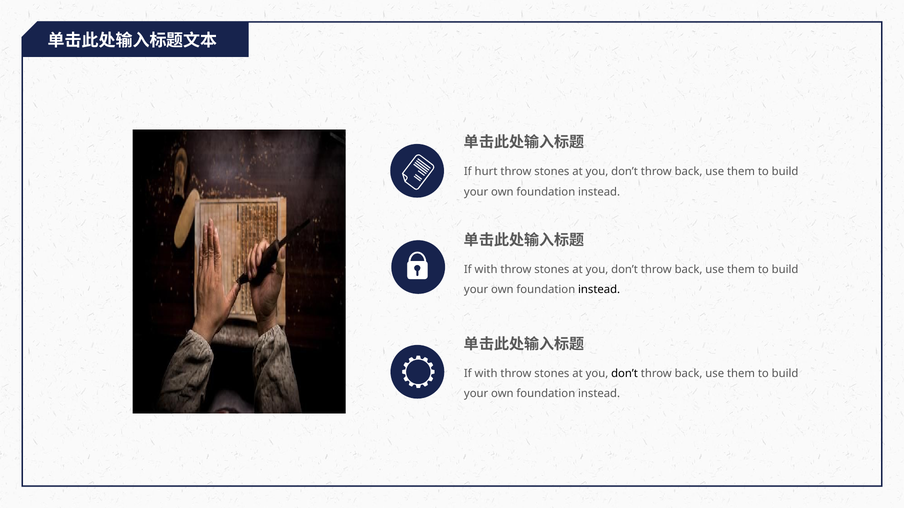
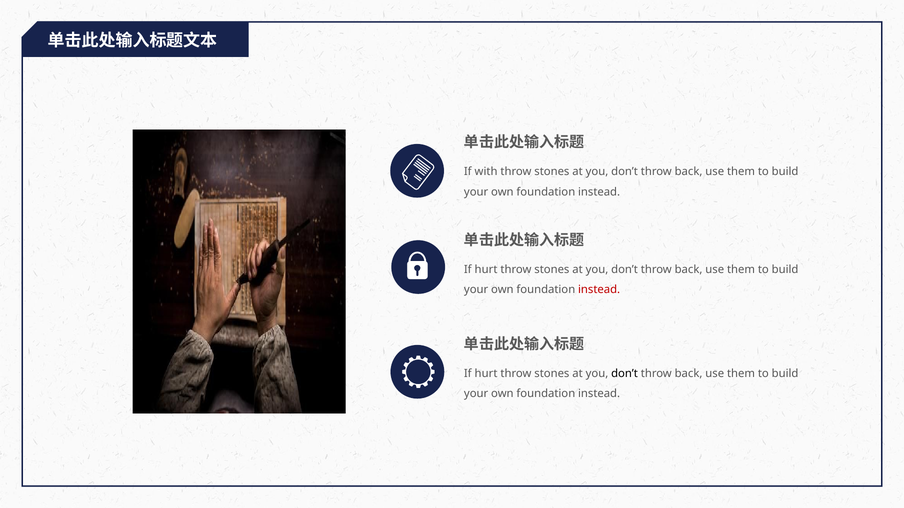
hurt: hurt -> with (486, 172)
with: with -> hurt (486, 270)
instead colour: black -> red (599, 290)
with: with -> hurt (486, 374)
